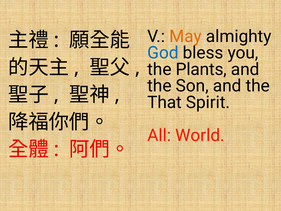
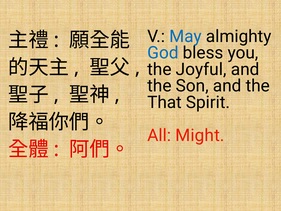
May colour: orange -> blue (186, 36)
Plants: Plants -> Joyful (201, 69)
World: World -> Might (200, 135)
